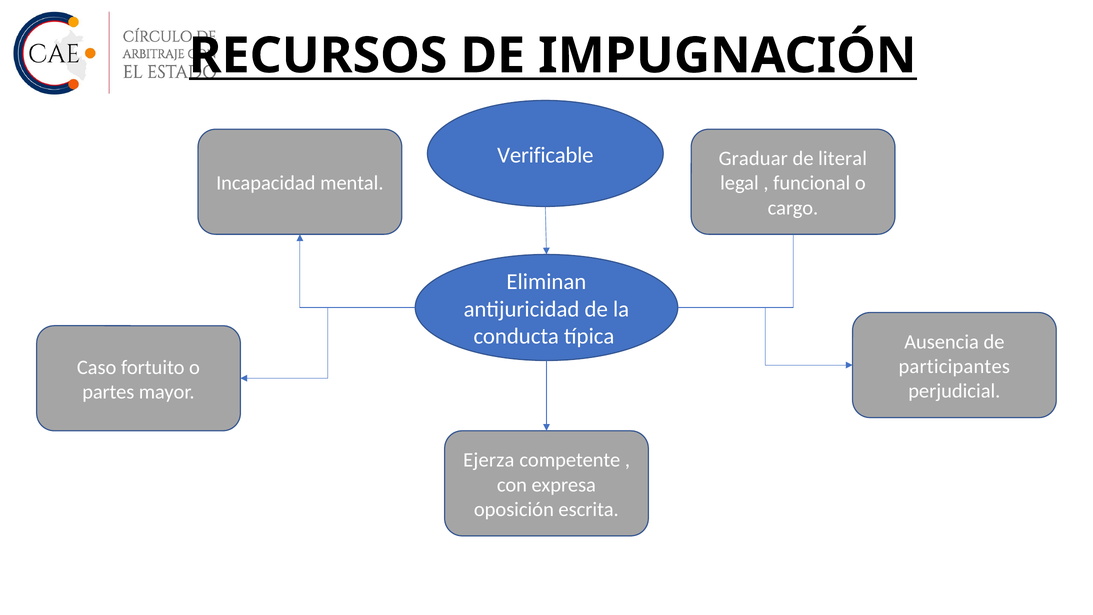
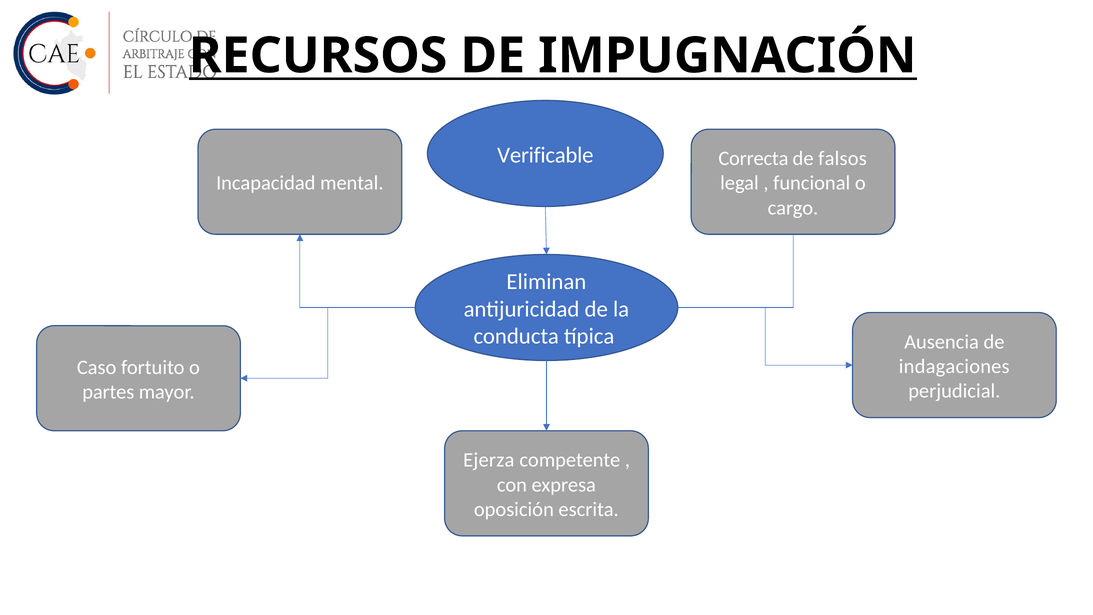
Graduar: Graduar -> Correcta (753, 159)
literal: literal -> falsos (843, 159)
participantes: participantes -> indagaciones (954, 366)
